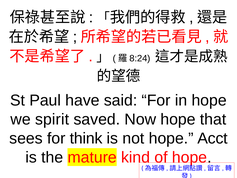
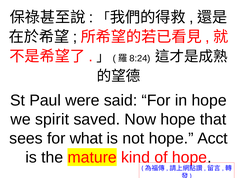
have: have -> were (82, 100)
think: think -> what (86, 138)
